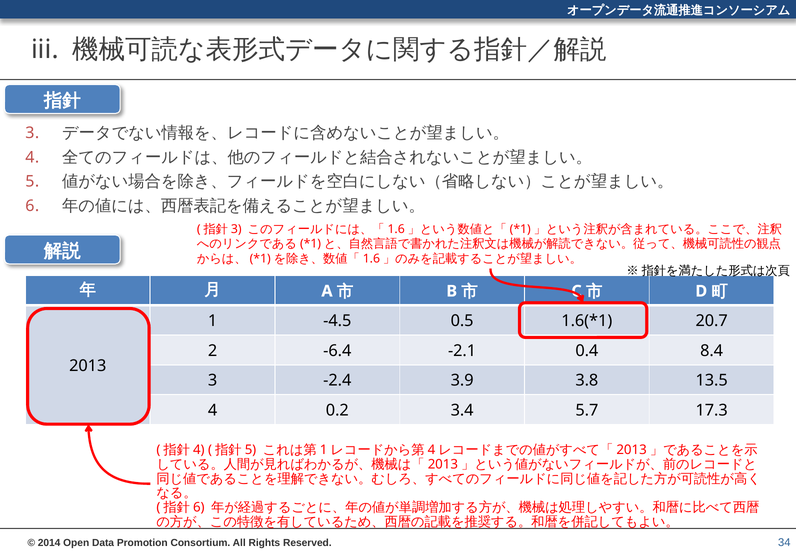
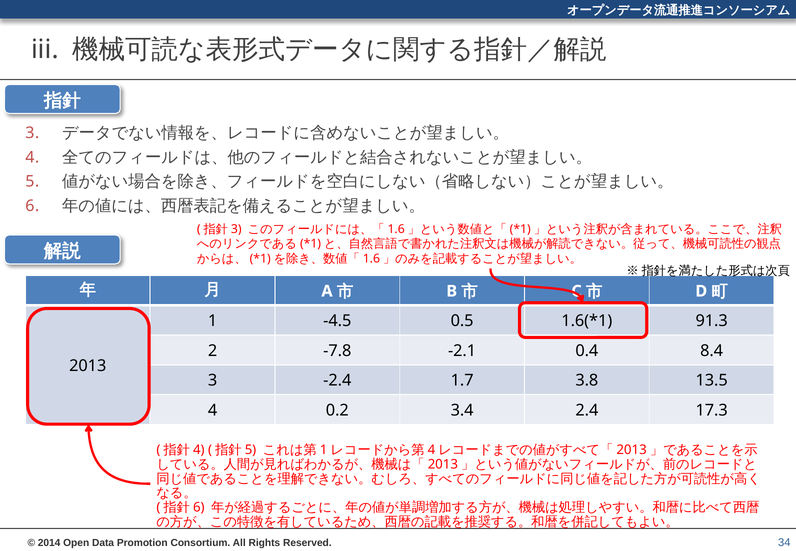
20.7: 20.7 -> 91.3 (712, 321)
-6.4: -6.4 -> -7.8 (337, 351)
3.9: 3.9 -> 1.7 (462, 381)
5.7: 5.7 -> 2.4 (587, 410)
